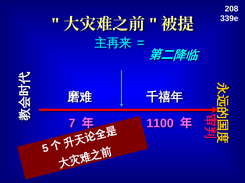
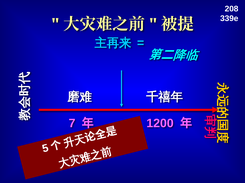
1100: 1100 -> 1200 (160, 124)
